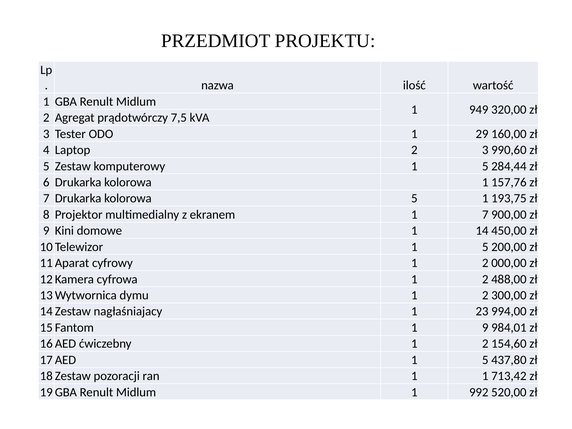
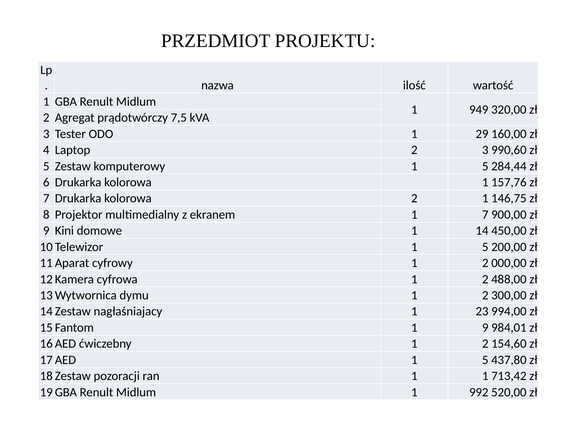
kolorowa 5: 5 -> 2 (414, 198)
193,75: 193,75 -> 146,75 (509, 198)
